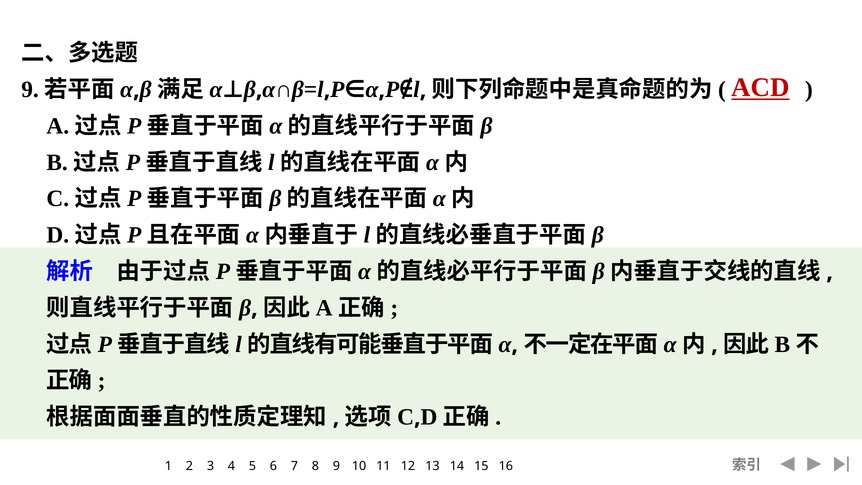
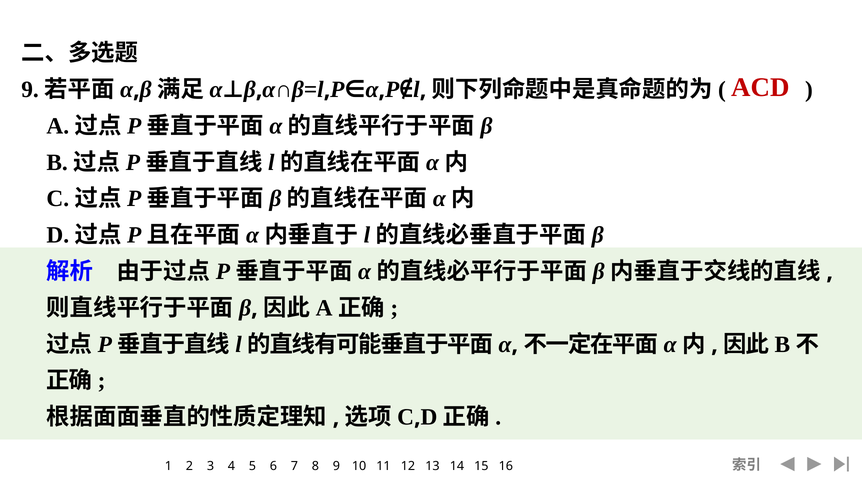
ACD underline: present -> none (760, 88)
